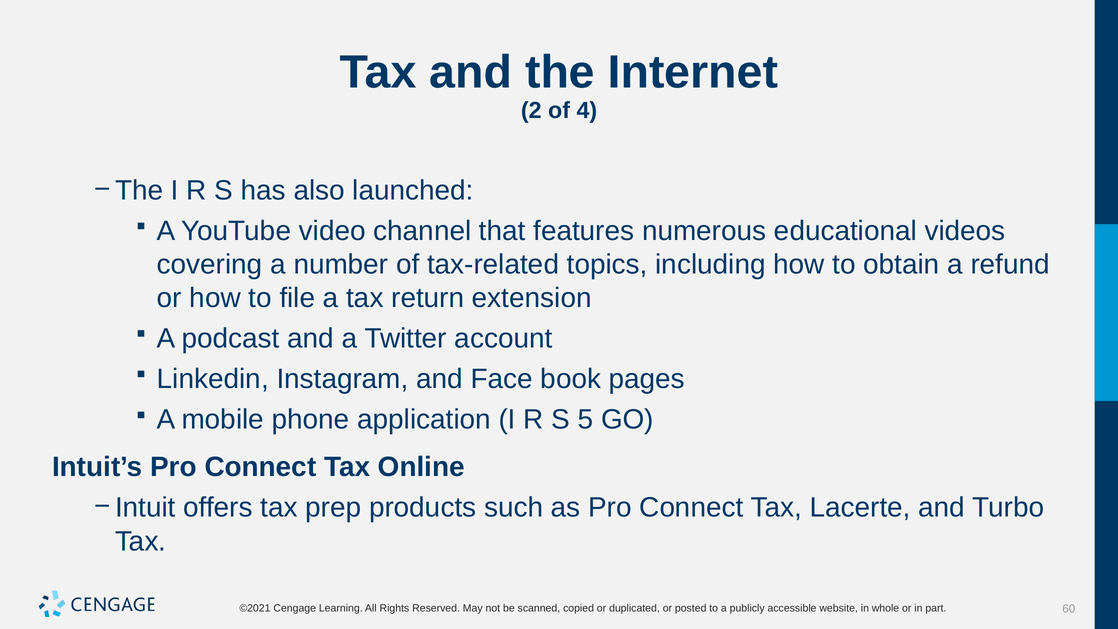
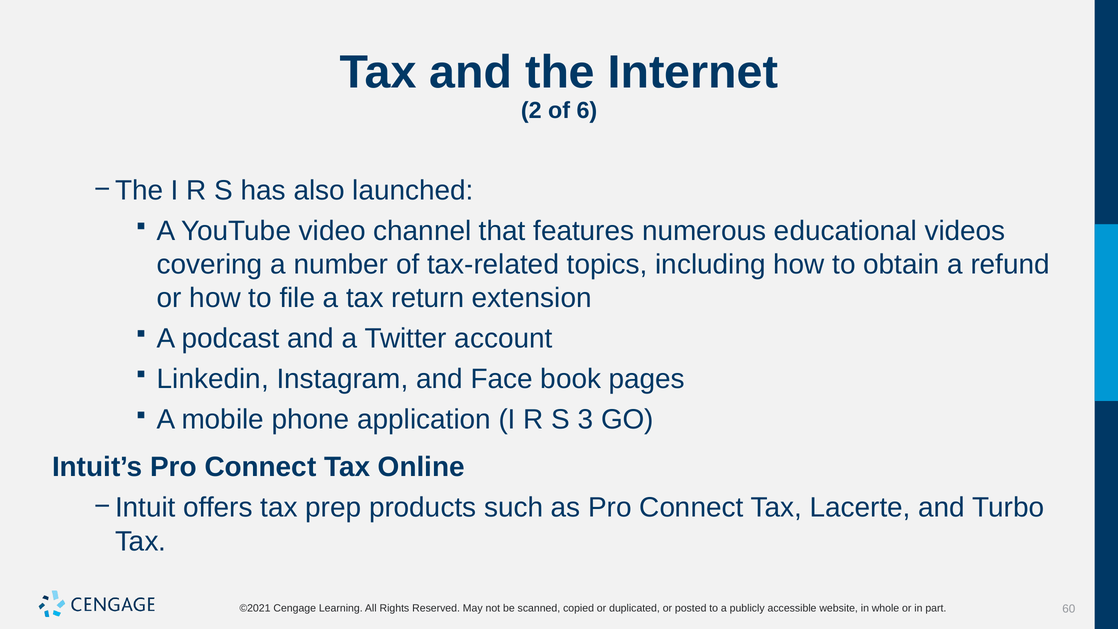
4: 4 -> 6 (587, 110)
5: 5 -> 3 (585, 420)
